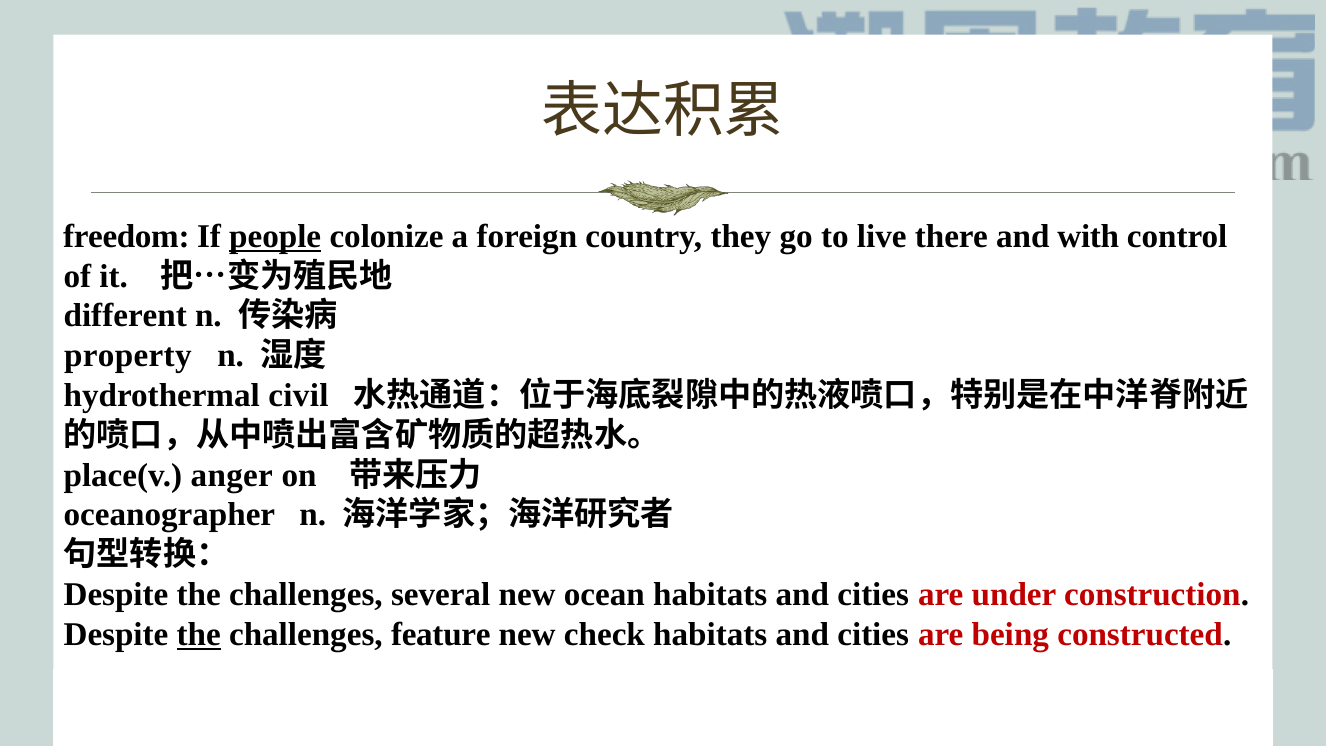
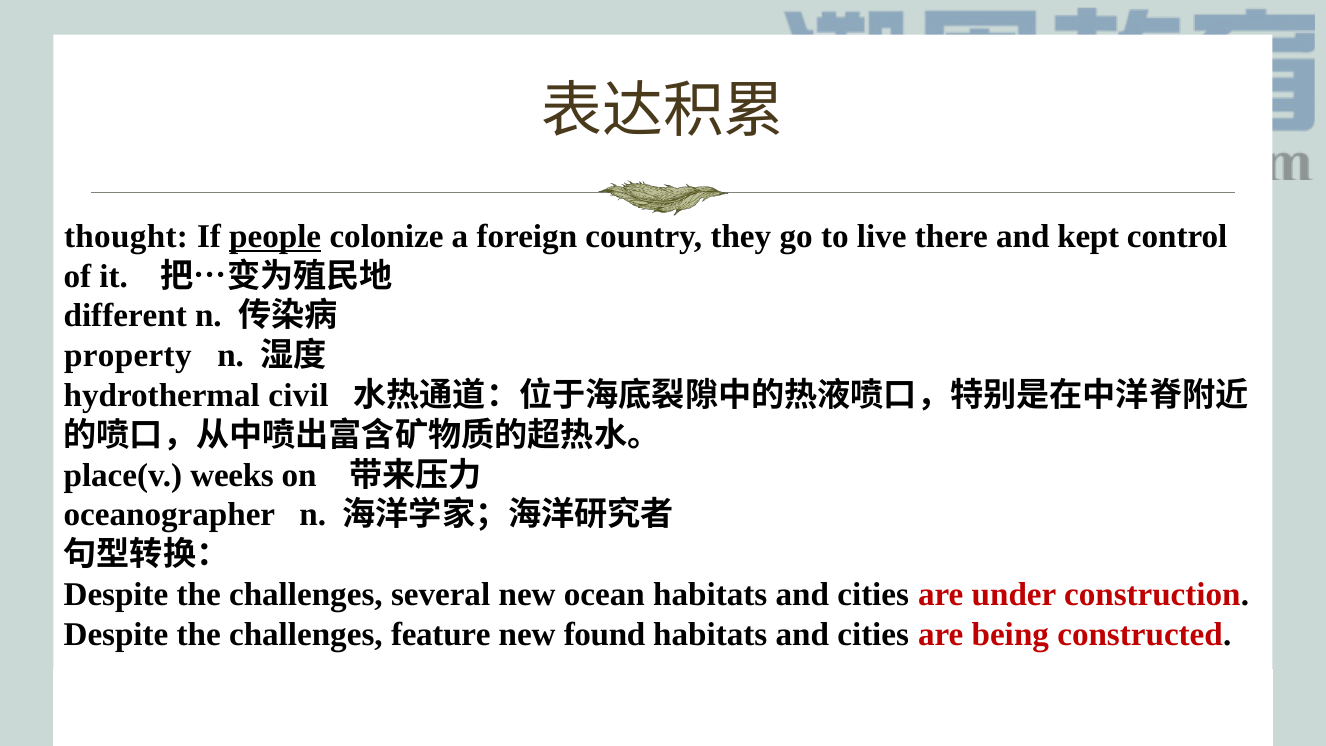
freedom: freedom -> thought (126, 236)
with: with -> kept (1088, 236)
anger: anger -> weeks (232, 475)
the underline: present -> none (199, 634)
check: check -> found (605, 634)
